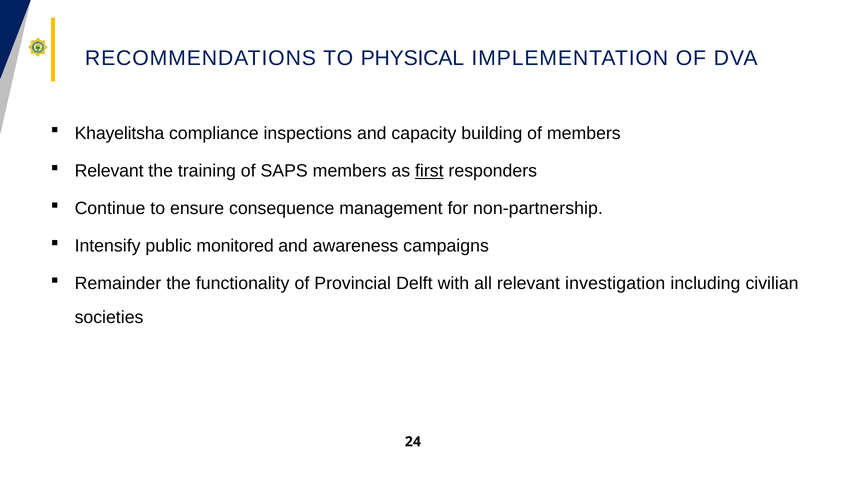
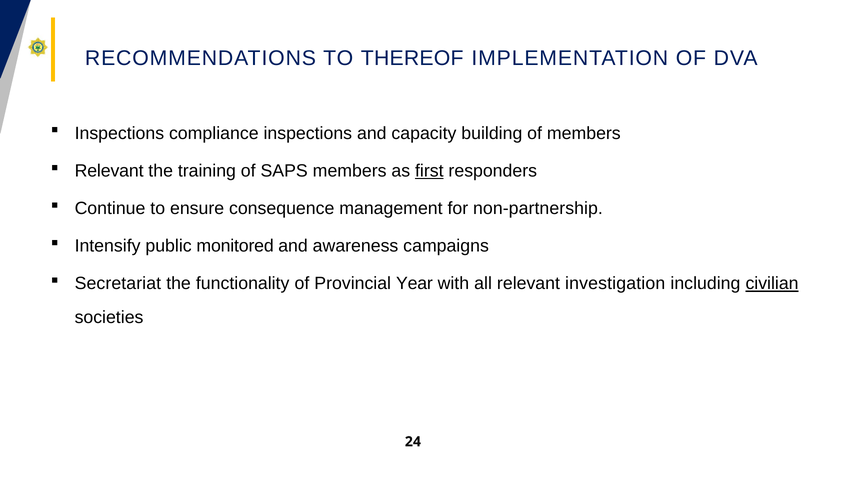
PHYSICAL: PHYSICAL -> THEREOF (412, 58)
Khayelitsha: Khayelitsha -> Inspections (119, 133)
Remainder: Remainder -> Secretariat (118, 283)
Delft: Delft -> Year (414, 283)
civilian underline: none -> present (772, 283)
